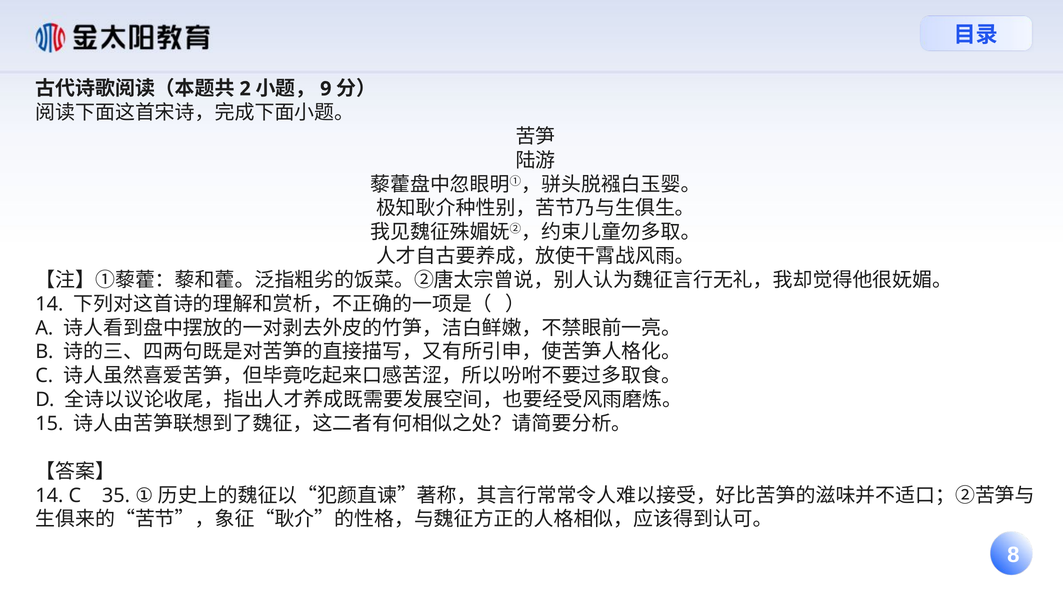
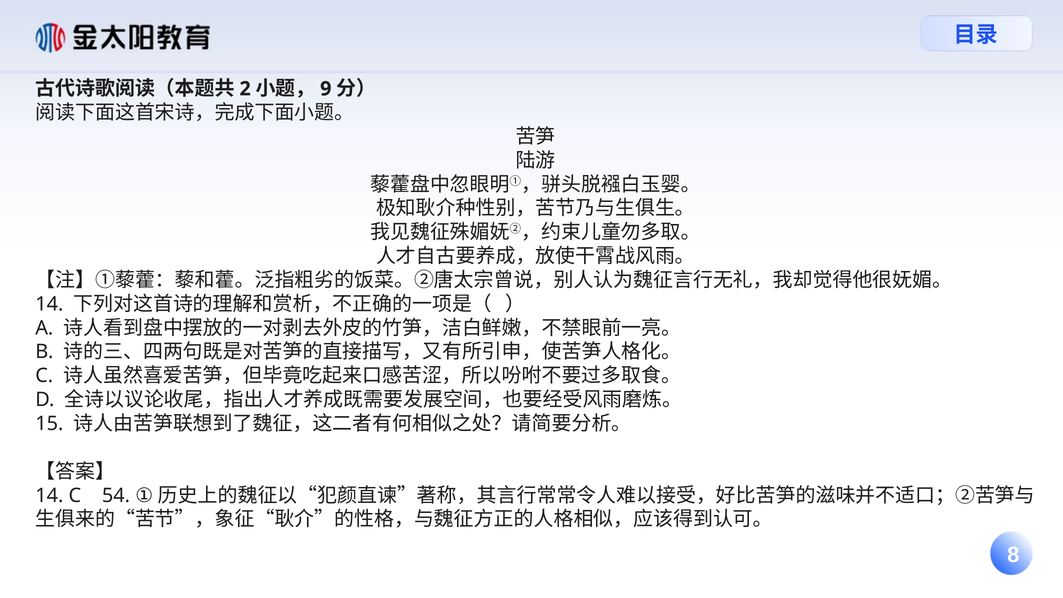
35: 35 -> 54 (116, 495)
